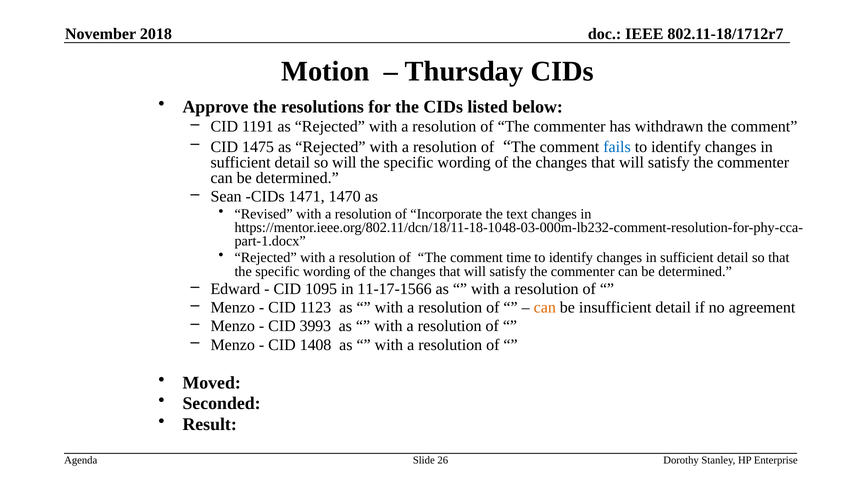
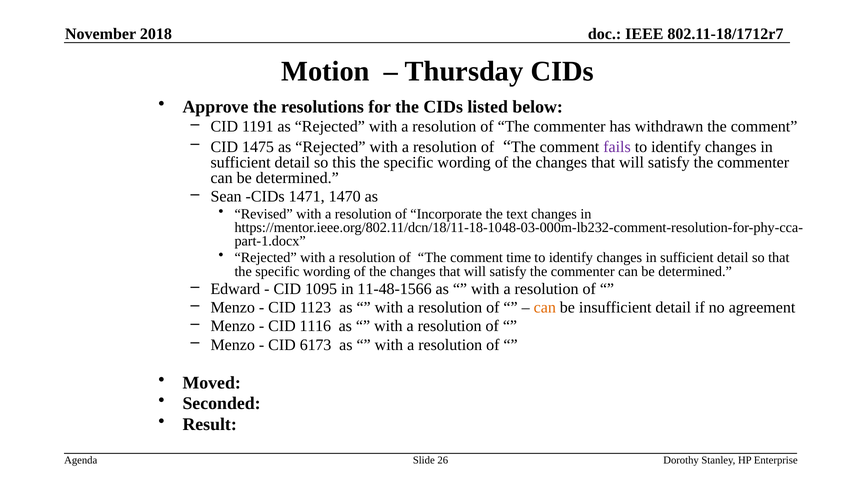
fails colour: blue -> purple (617, 147)
so will: will -> this (344, 163)
11-17-1566: 11-17-1566 -> 11-48-1566 (395, 289)
3993: 3993 -> 1116 (315, 326)
1408: 1408 -> 6173 (316, 345)
